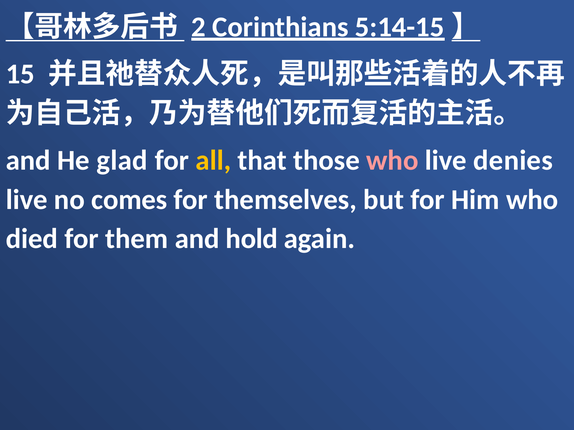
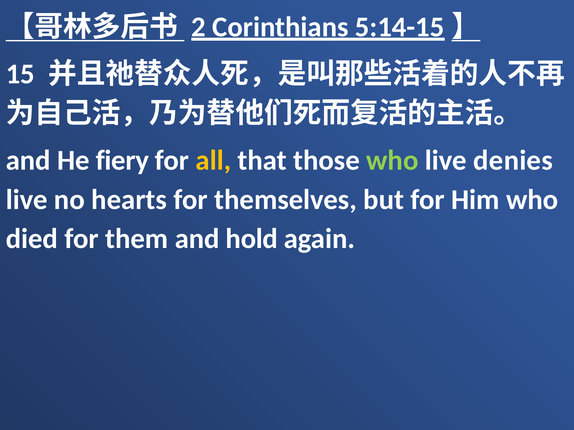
glad: glad -> fiery (122, 161)
who colour: pink -> light green (392, 161)
comes: comes -> hearts (129, 200)
